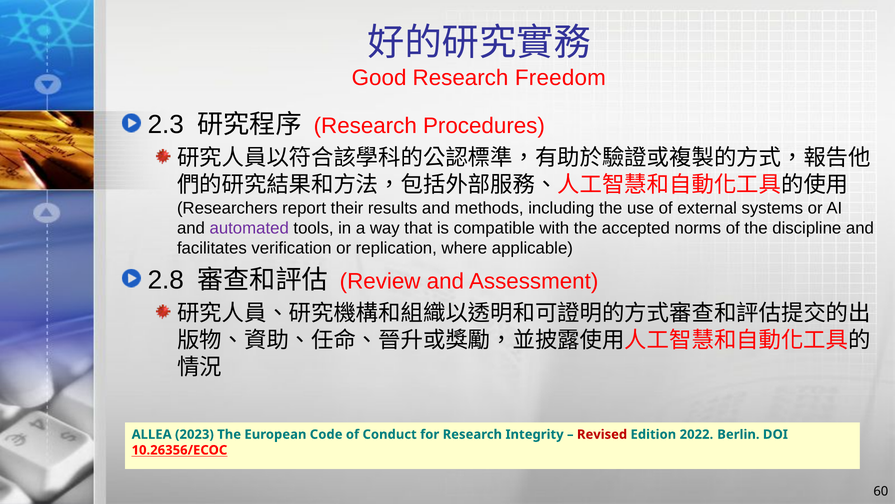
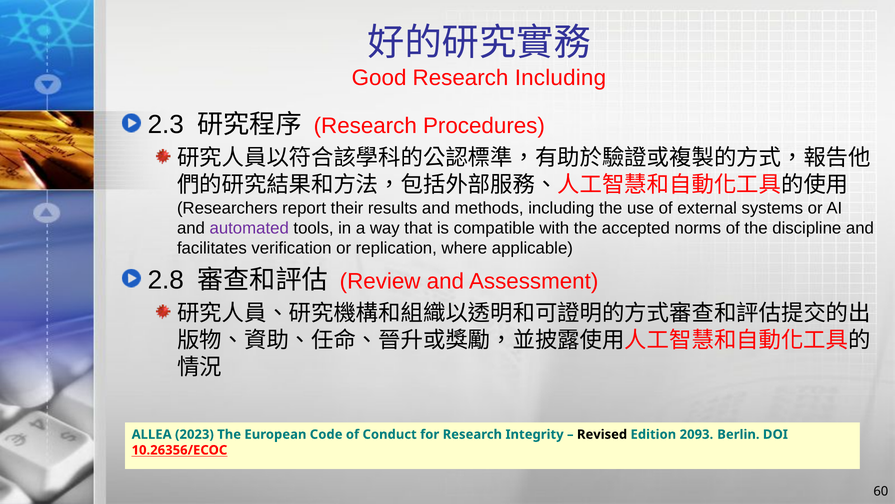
Research Freedom: Freedom -> Including (560, 78)
Revised colour: red -> black (602, 434)
2022: 2022 -> 2093 (696, 434)
